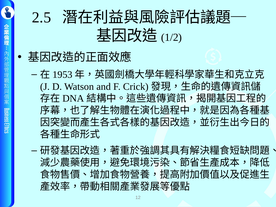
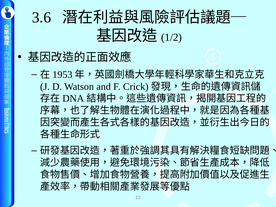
2.5: 2.5 -> 3.6 (42, 17)
